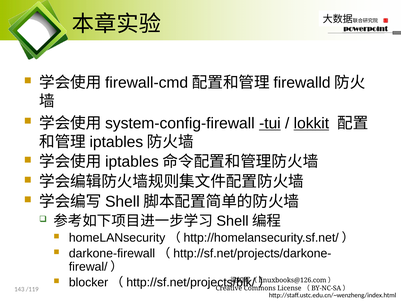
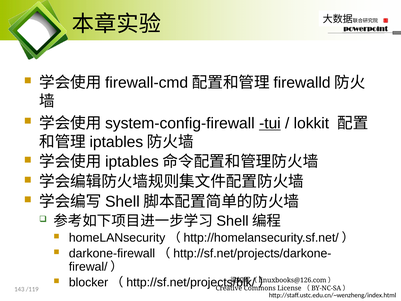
lokkit underline: present -> none (311, 123)
